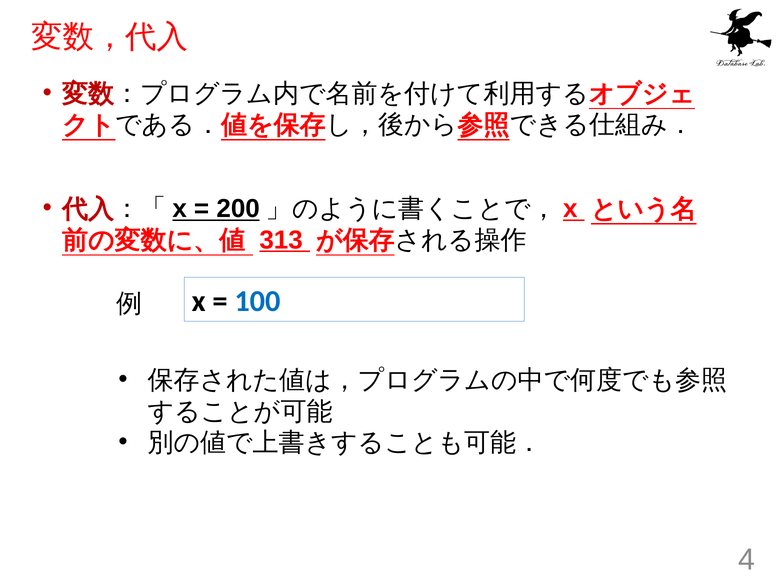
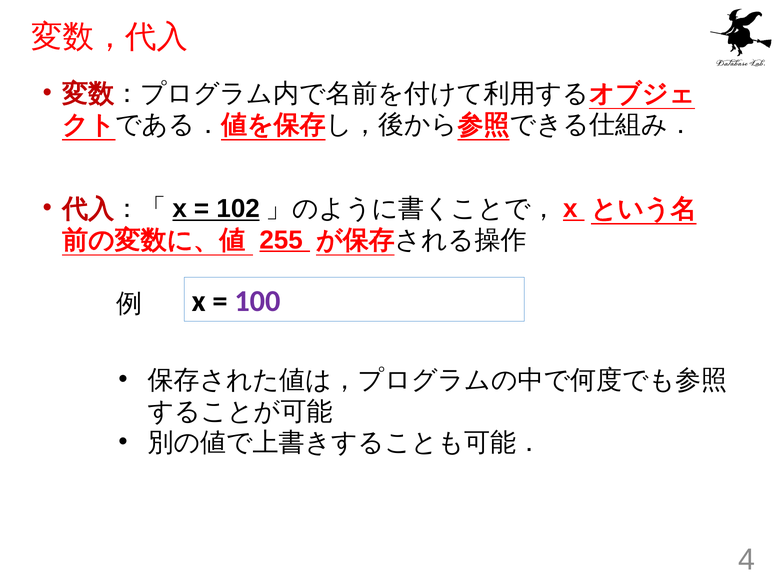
200: 200 -> 102 (238, 209)
313: 313 -> 255 (281, 240)
100 colour: blue -> purple (257, 301)
